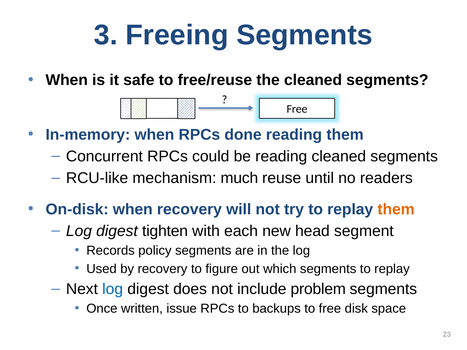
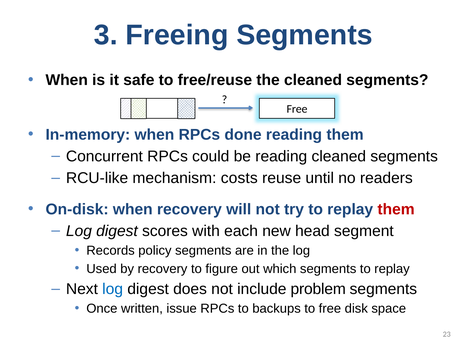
much: much -> costs (239, 178)
them colour: orange -> red (396, 209)
tighten: tighten -> scores (165, 231)
